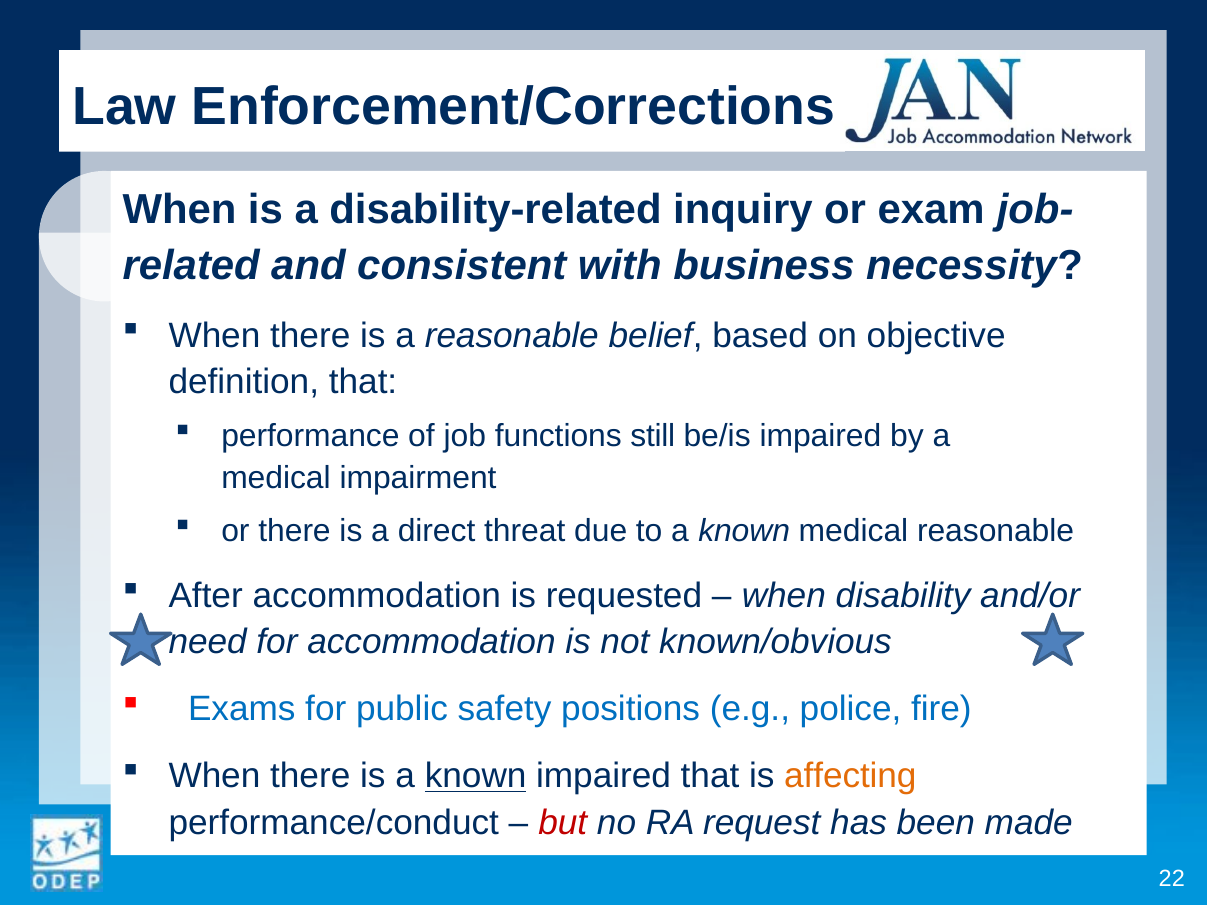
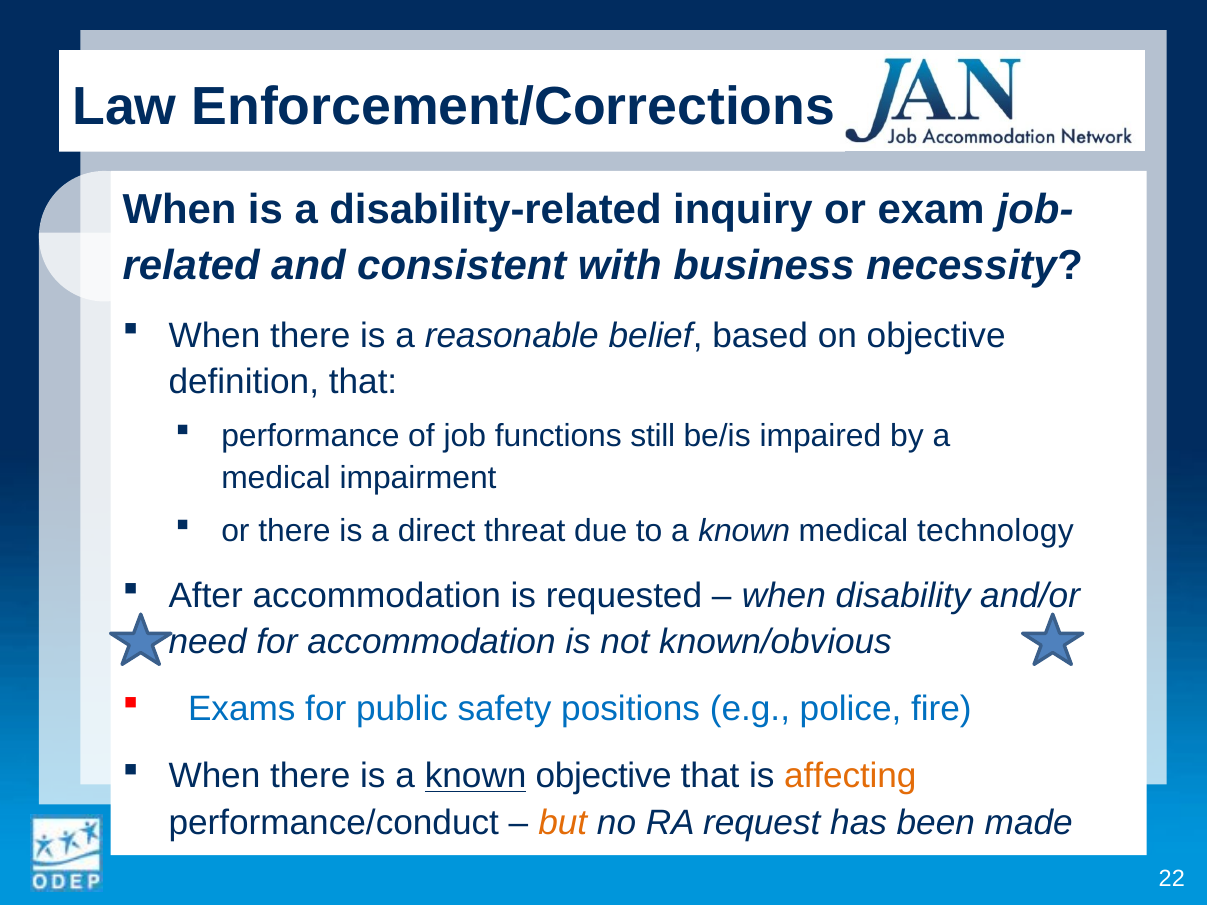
medical reasonable: reasonable -> technology (995, 531)
known impaired: impaired -> objective (604, 776)
but colour: red -> orange (563, 823)
